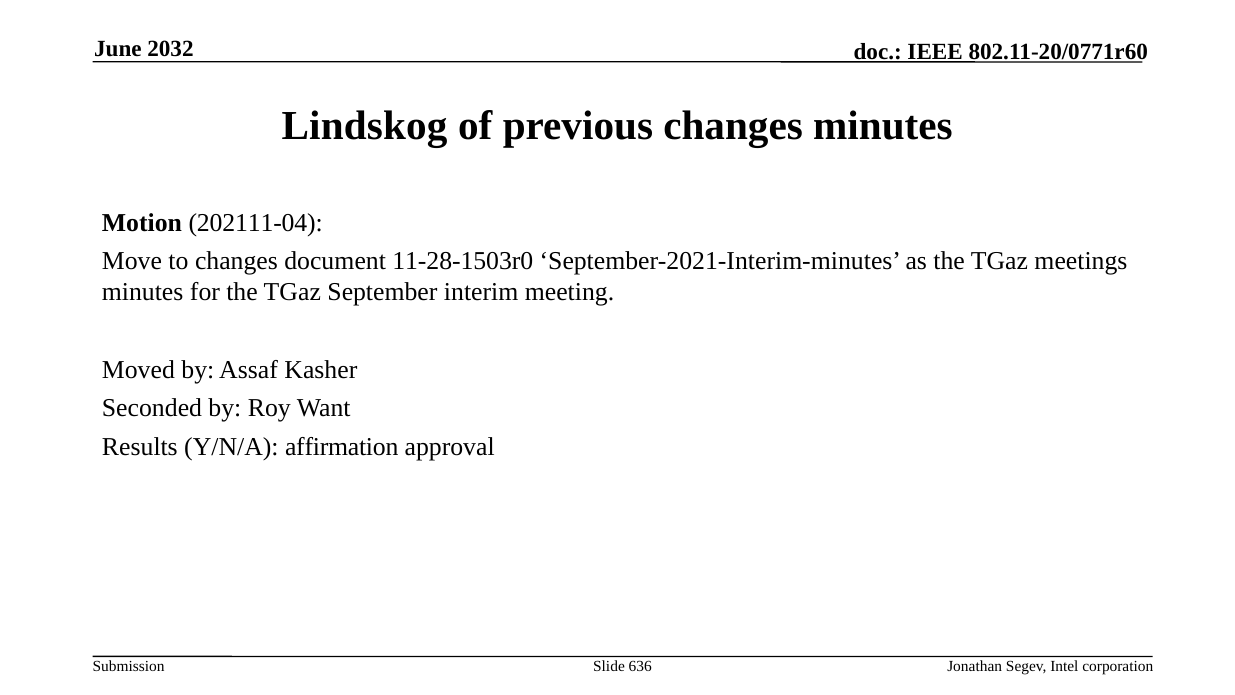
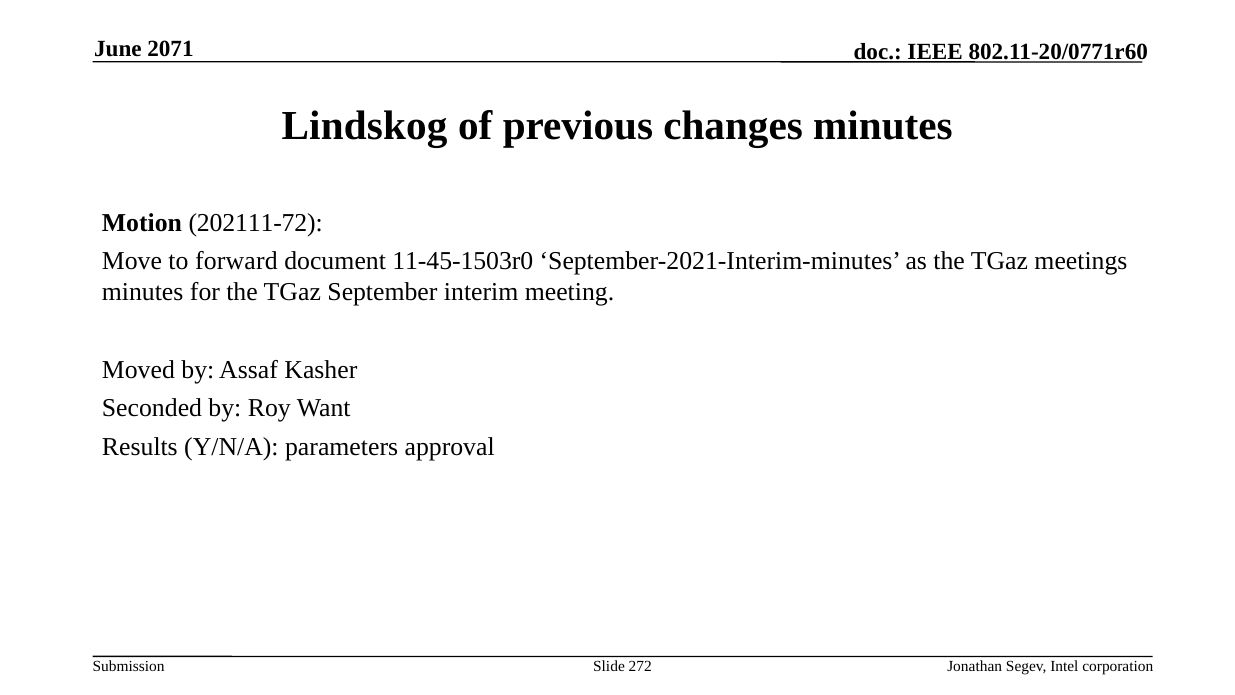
2032: 2032 -> 2071 (170, 49)
202111-04: 202111-04 -> 202111-72 (256, 223)
to changes: changes -> forward (236, 261)
11-28-1503r0: 11-28-1503r0 -> 11-45-1503r0 (463, 261)
affirmation: affirmation -> parameters (342, 447)
636: 636 -> 272 (640, 666)
